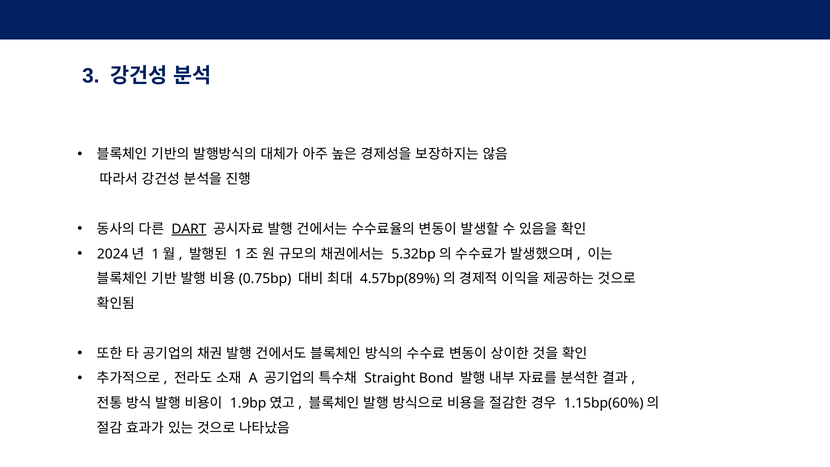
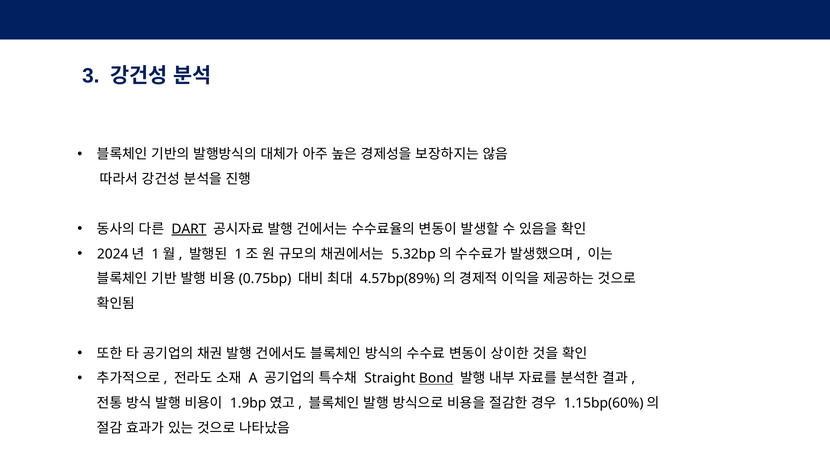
Bond underline: none -> present (436, 378)
